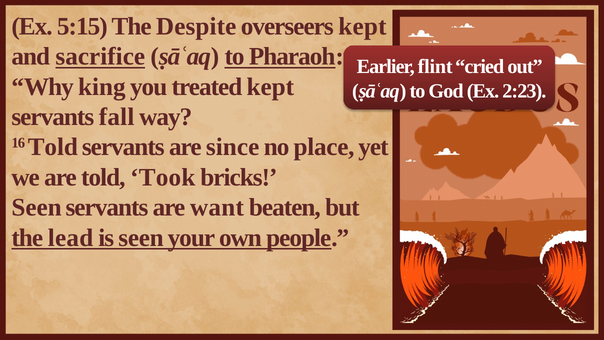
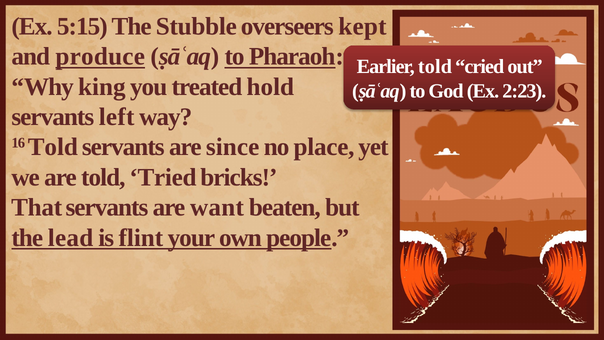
Despite: Despite -> Stubble (196, 26)
sacrifice: sacrifice -> produce (100, 56)
Earlier flint: flint -> told (435, 67)
treated kept: kept -> hold (270, 87)
fall: fall -> left (117, 117)
Took: Took -> Tried (163, 177)
Seen: Seen -> That (37, 207)
is seen: seen -> flint (141, 238)
